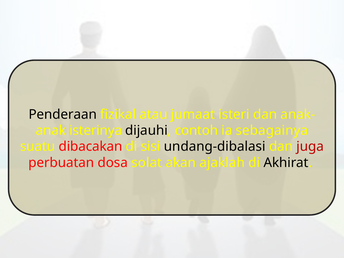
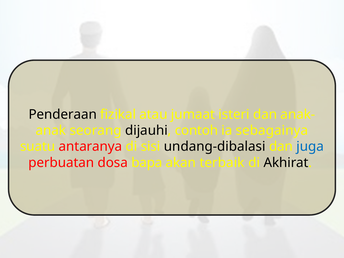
isterinya: isterinya -> seorang (96, 130)
dibacakan: dibacakan -> antaranya (90, 147)
juga colour: red -> blue (310, 147)
solat: solat -> bapa (147, 163)
ajaklah: ajaklah -> terbaik (222, 163)
